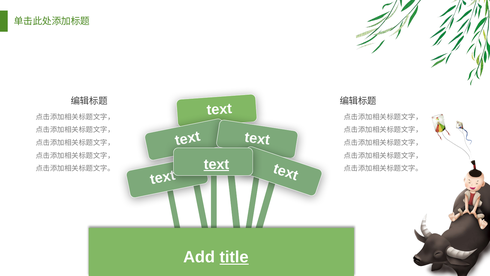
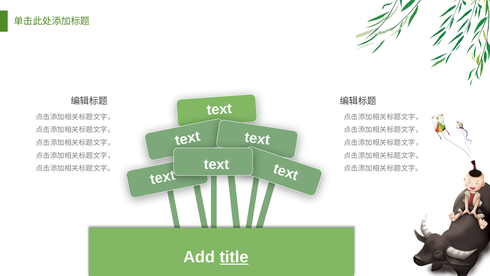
text underline: present -> none (216, 164)
